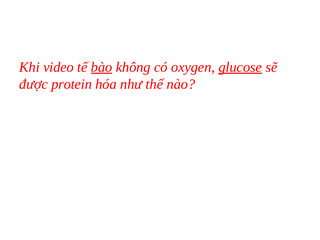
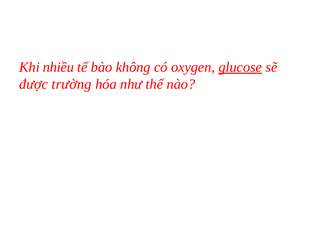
video: video -> nhiều (58, 67)
bào underline: present -> none (102, 67)
protein: protein -> trường (72, 84)
